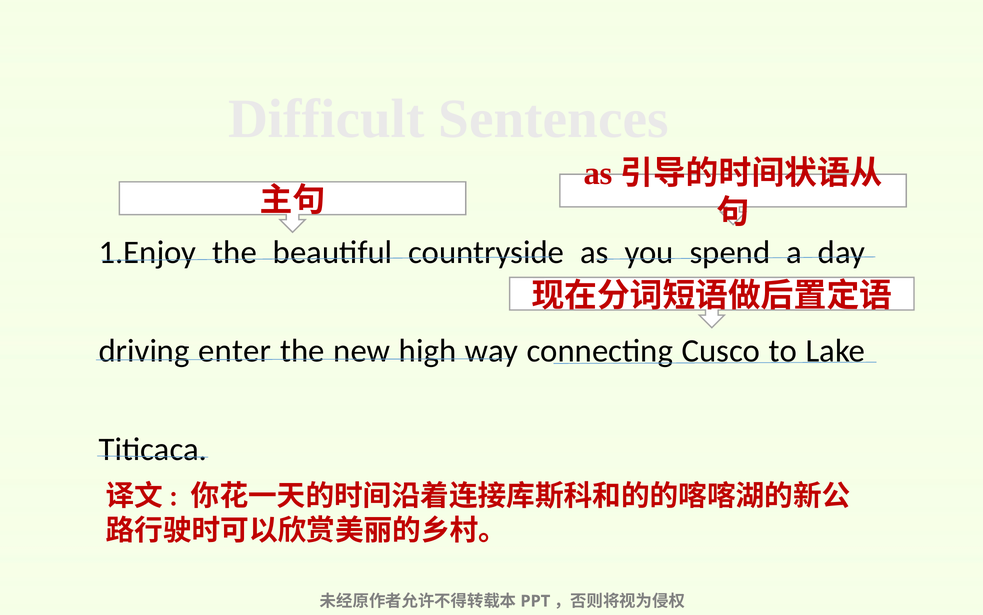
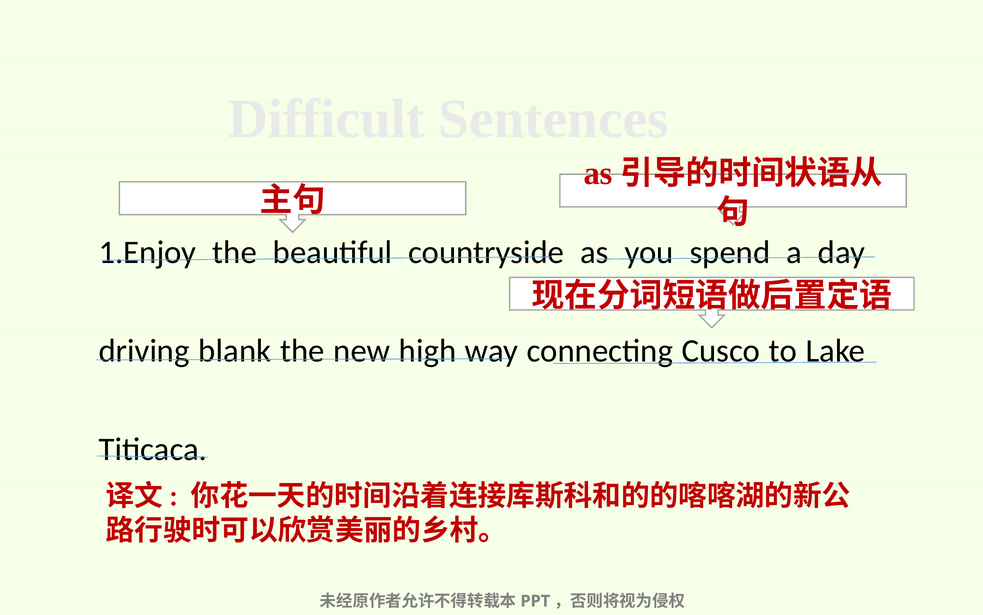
enter: enter -> blank (235, 351)
